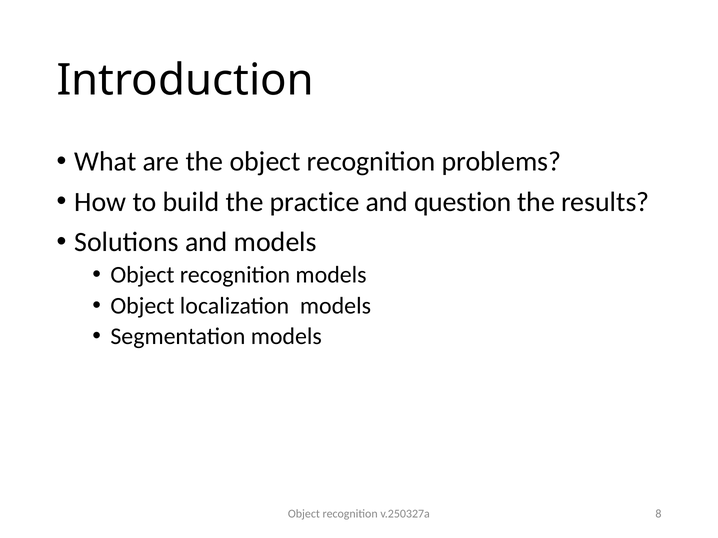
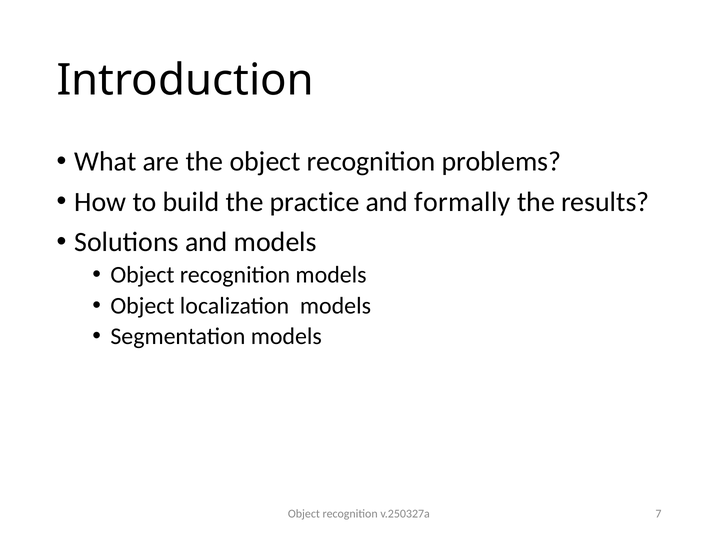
question: question -> formally (462, 202)
8: 8 -> 7 (658, 514)
